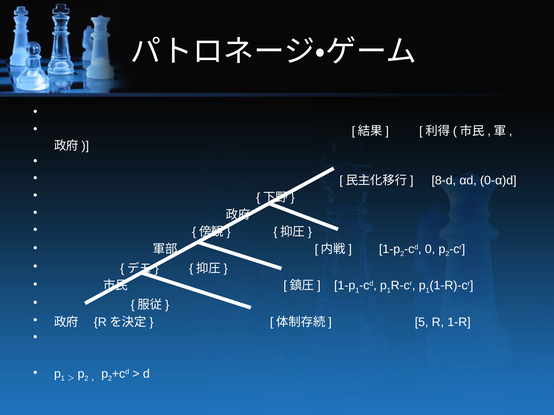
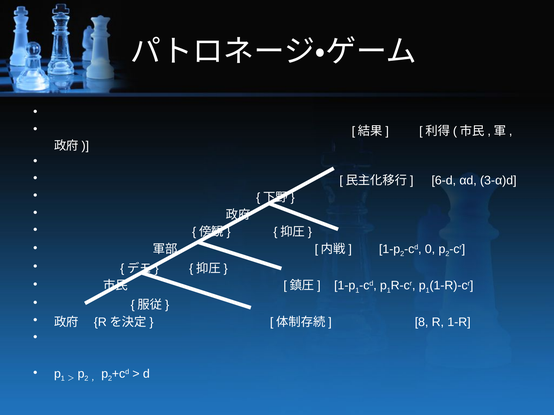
8-d: 8-d -> 6-d (444, 181)
0-α)d: 0-α)d -> 3-α)d (498, 181)
5: 5 -> 8 (422, 322)
